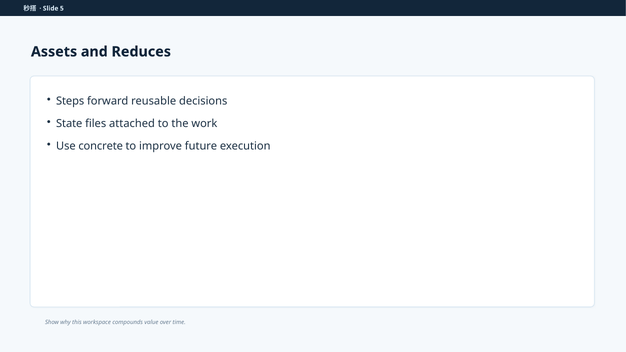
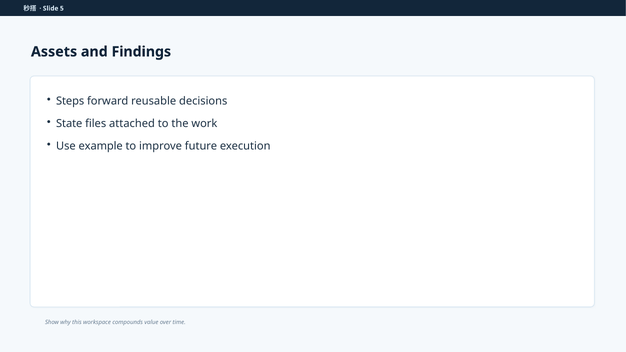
Reduces: Reduces -> Findings (141, 52)
concrete: concrete -> example (101, 146)
